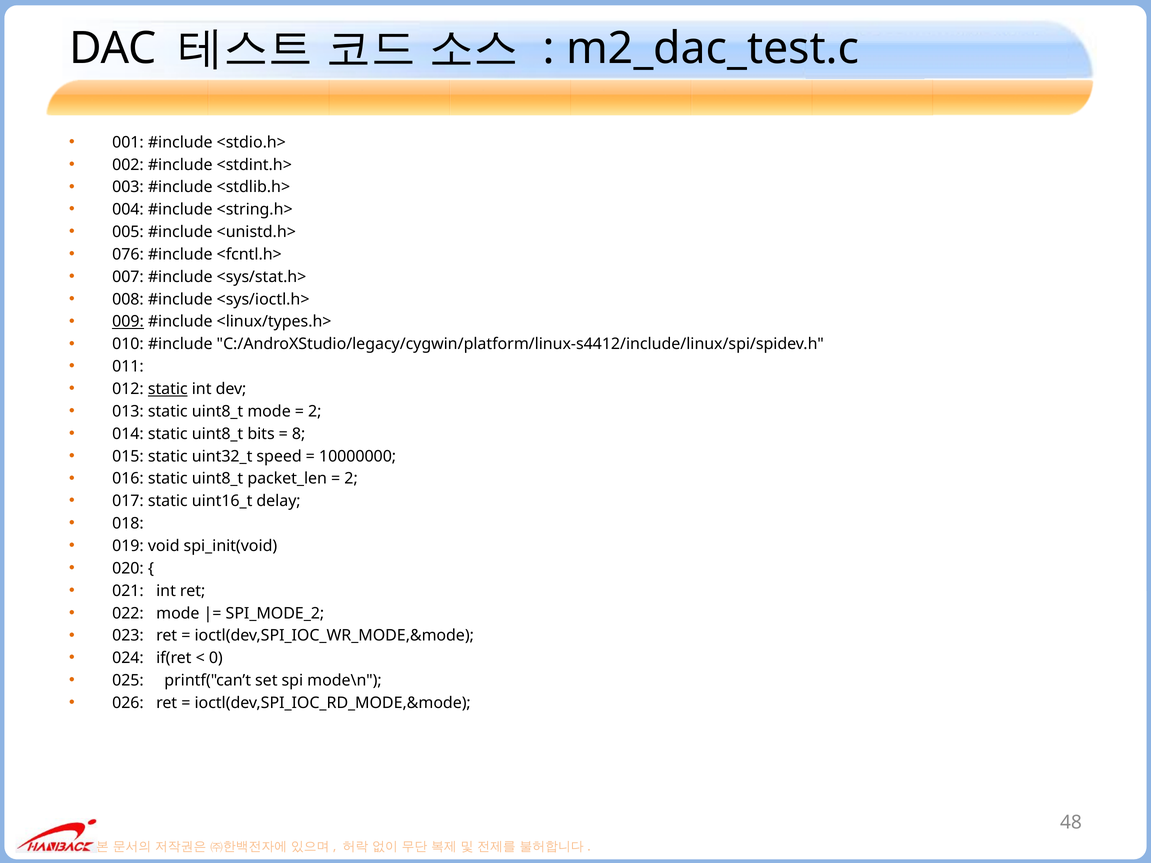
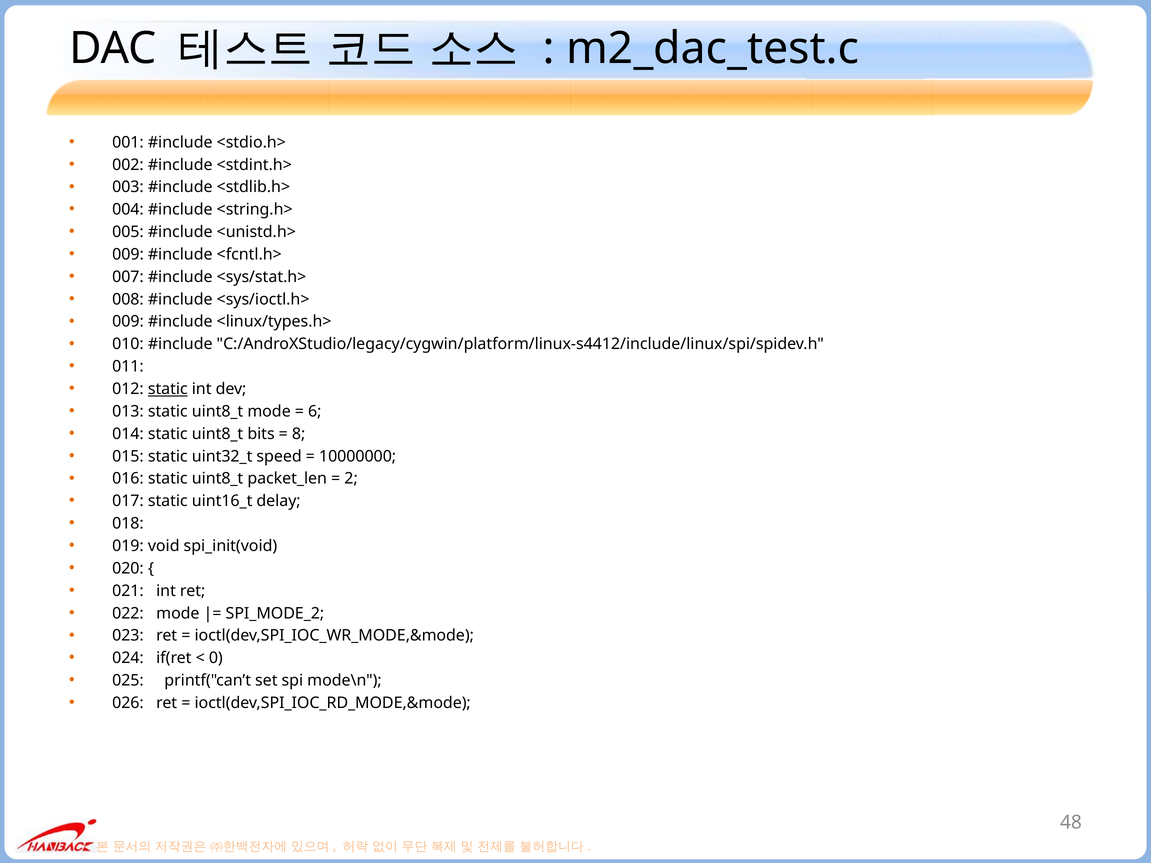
076: 076 -> 009 (128, 255)
009 underline: present -> none (128, 322)
2: 2 -> 6 (315, 412)
